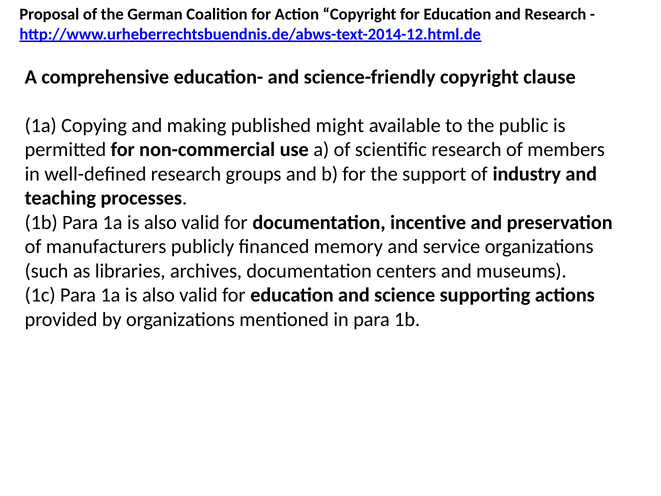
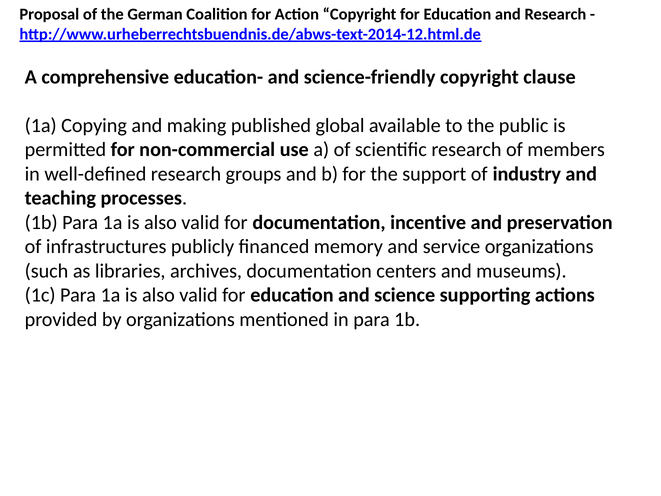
might: might -> global (340, 125)
manufacturers: manufacturers -> infrastructures (106, 246)
